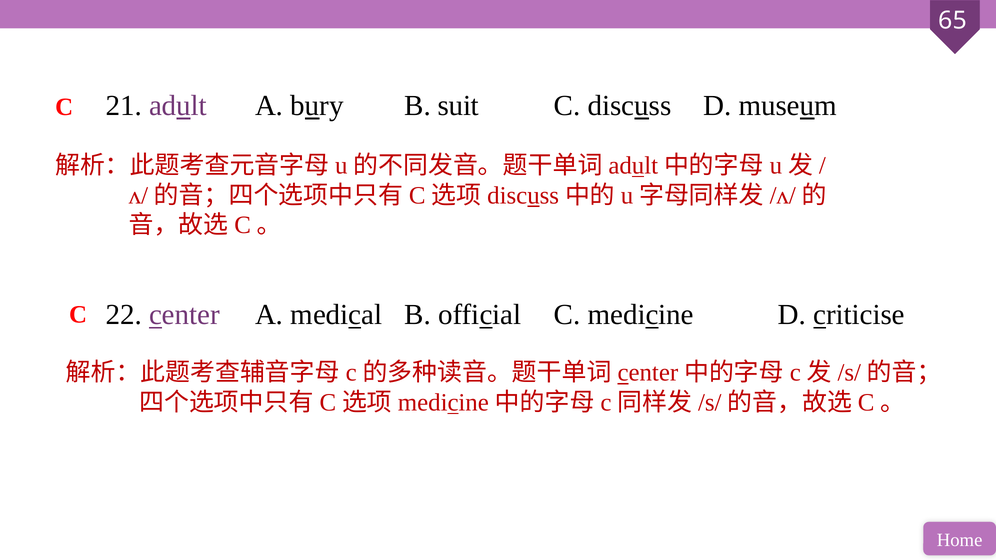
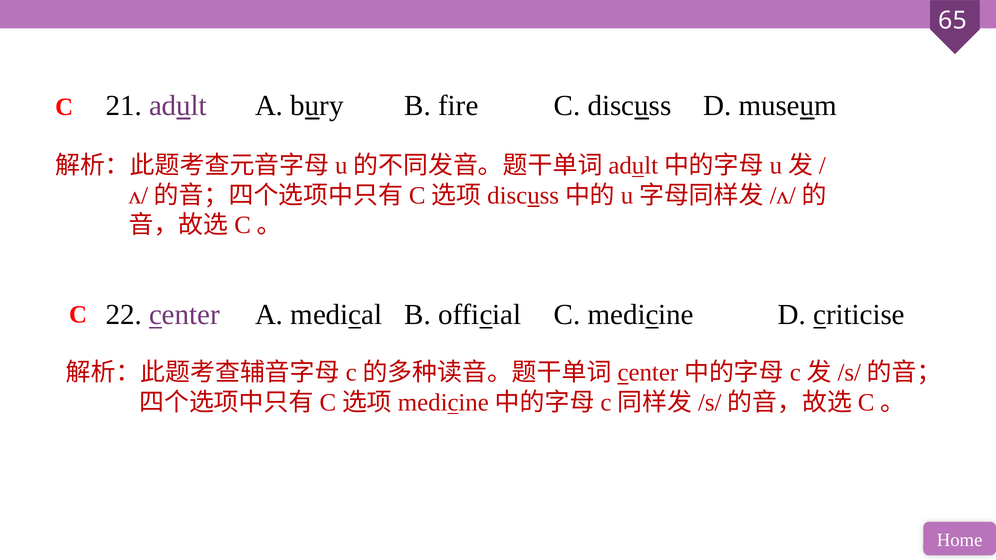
suit: suit -> fire (458, 106)
